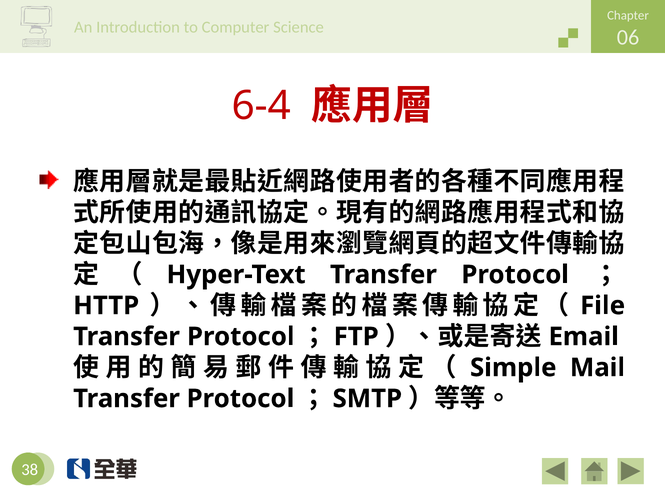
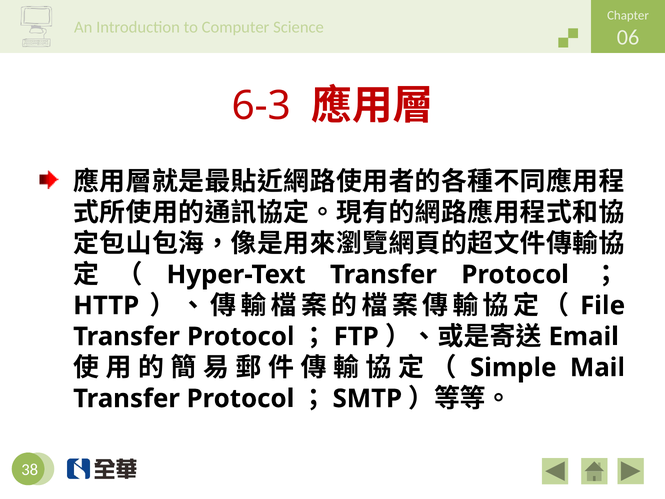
6-4: 6-4 -> 6-3 (261, 106)
